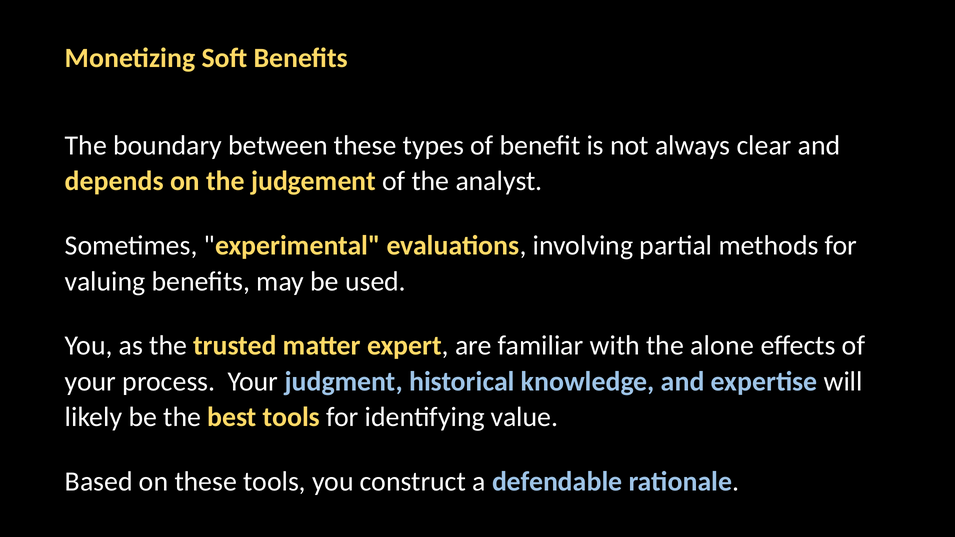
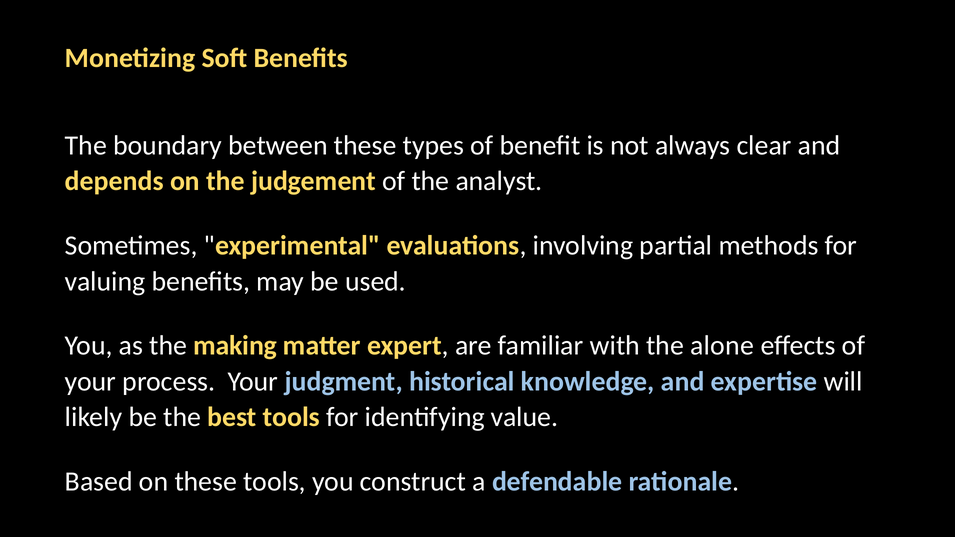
trusted: trusted -> making (235, 346)
